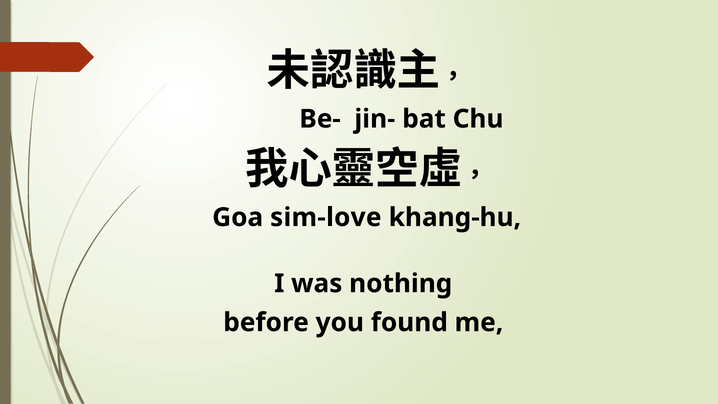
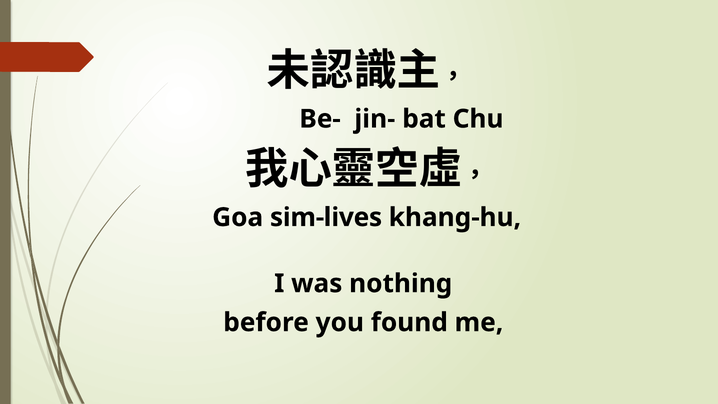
sim-love: sim-love -> sim-lives (326, 217)
